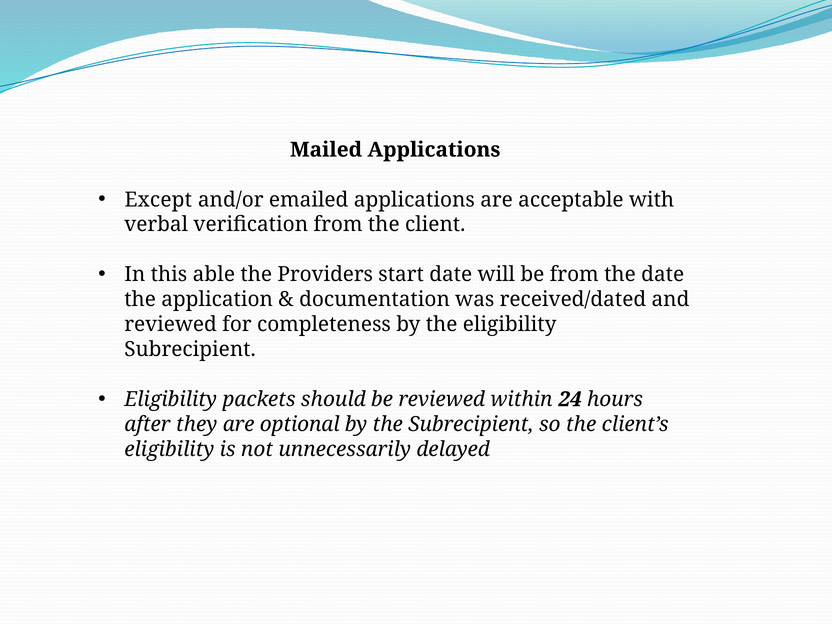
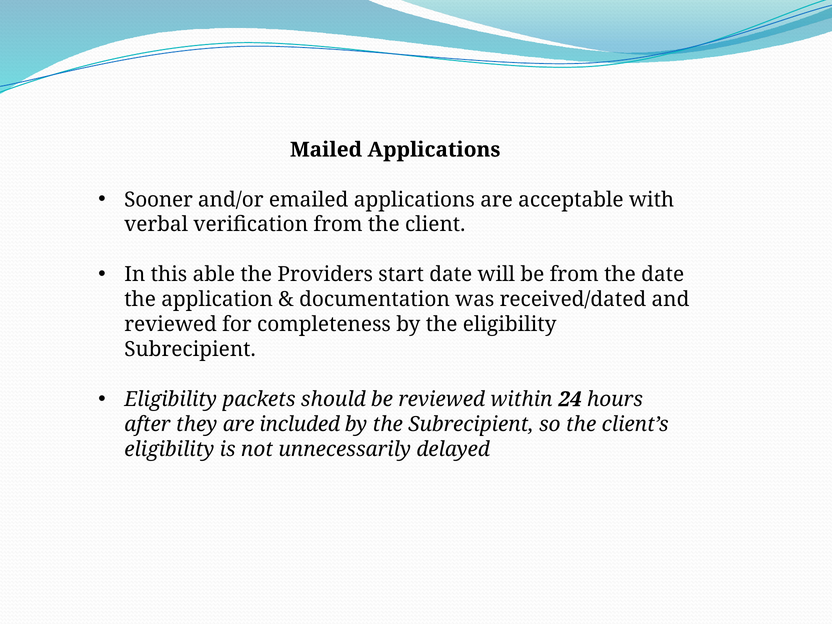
Except: Except -> Sooner (158, 200)
optional: optional -> included (300, 424)
